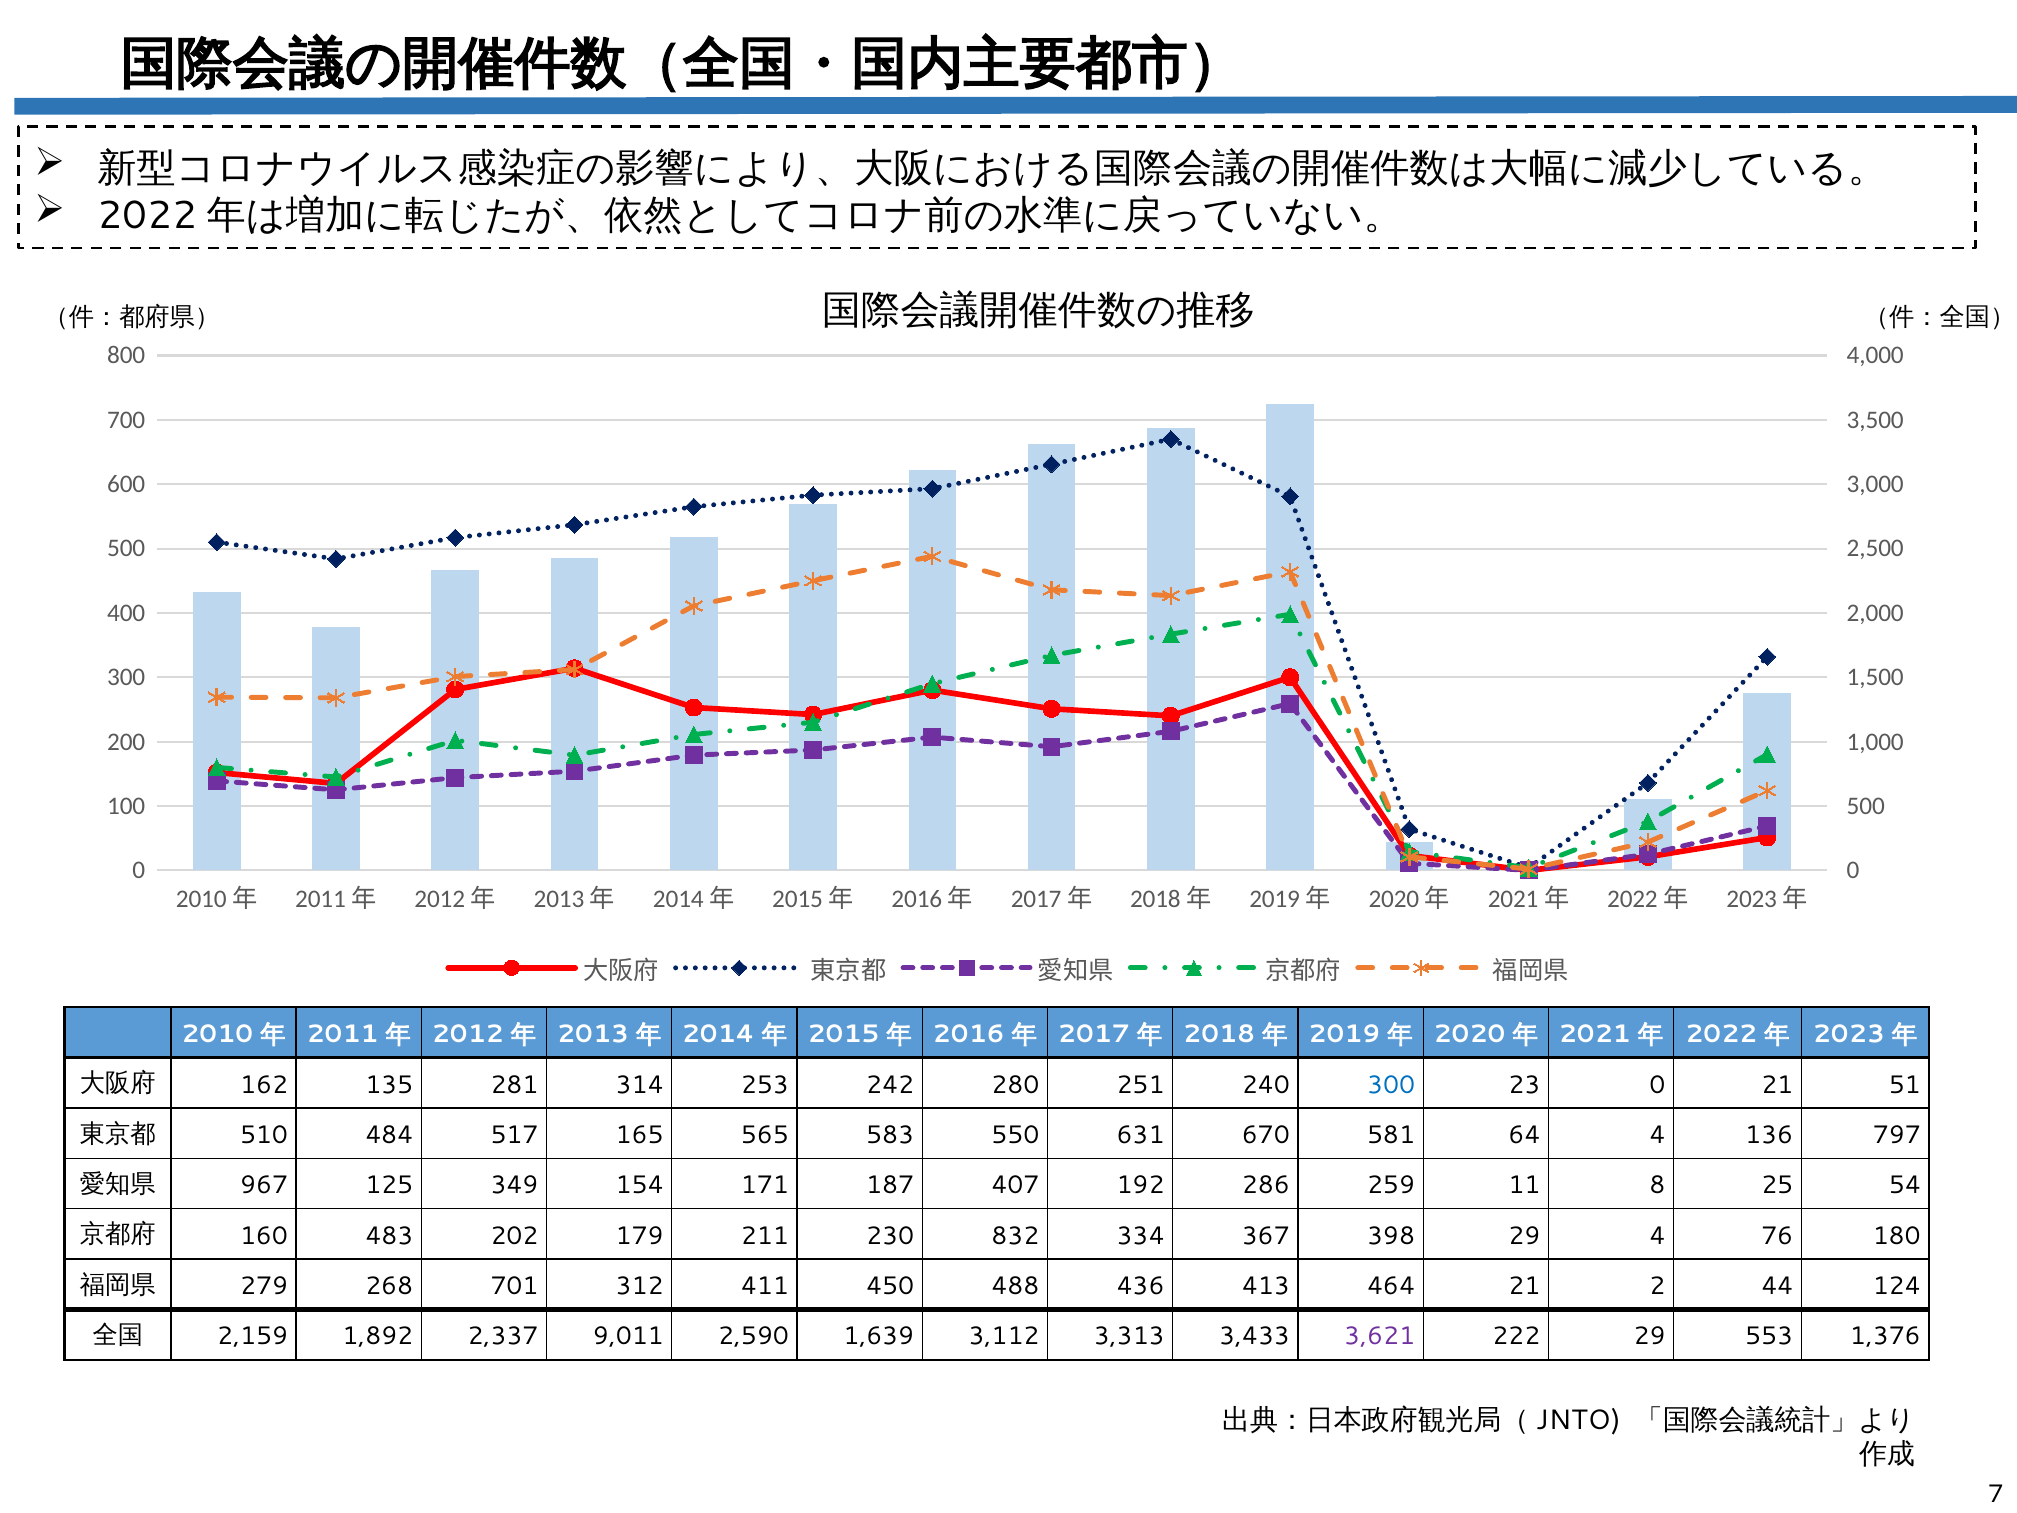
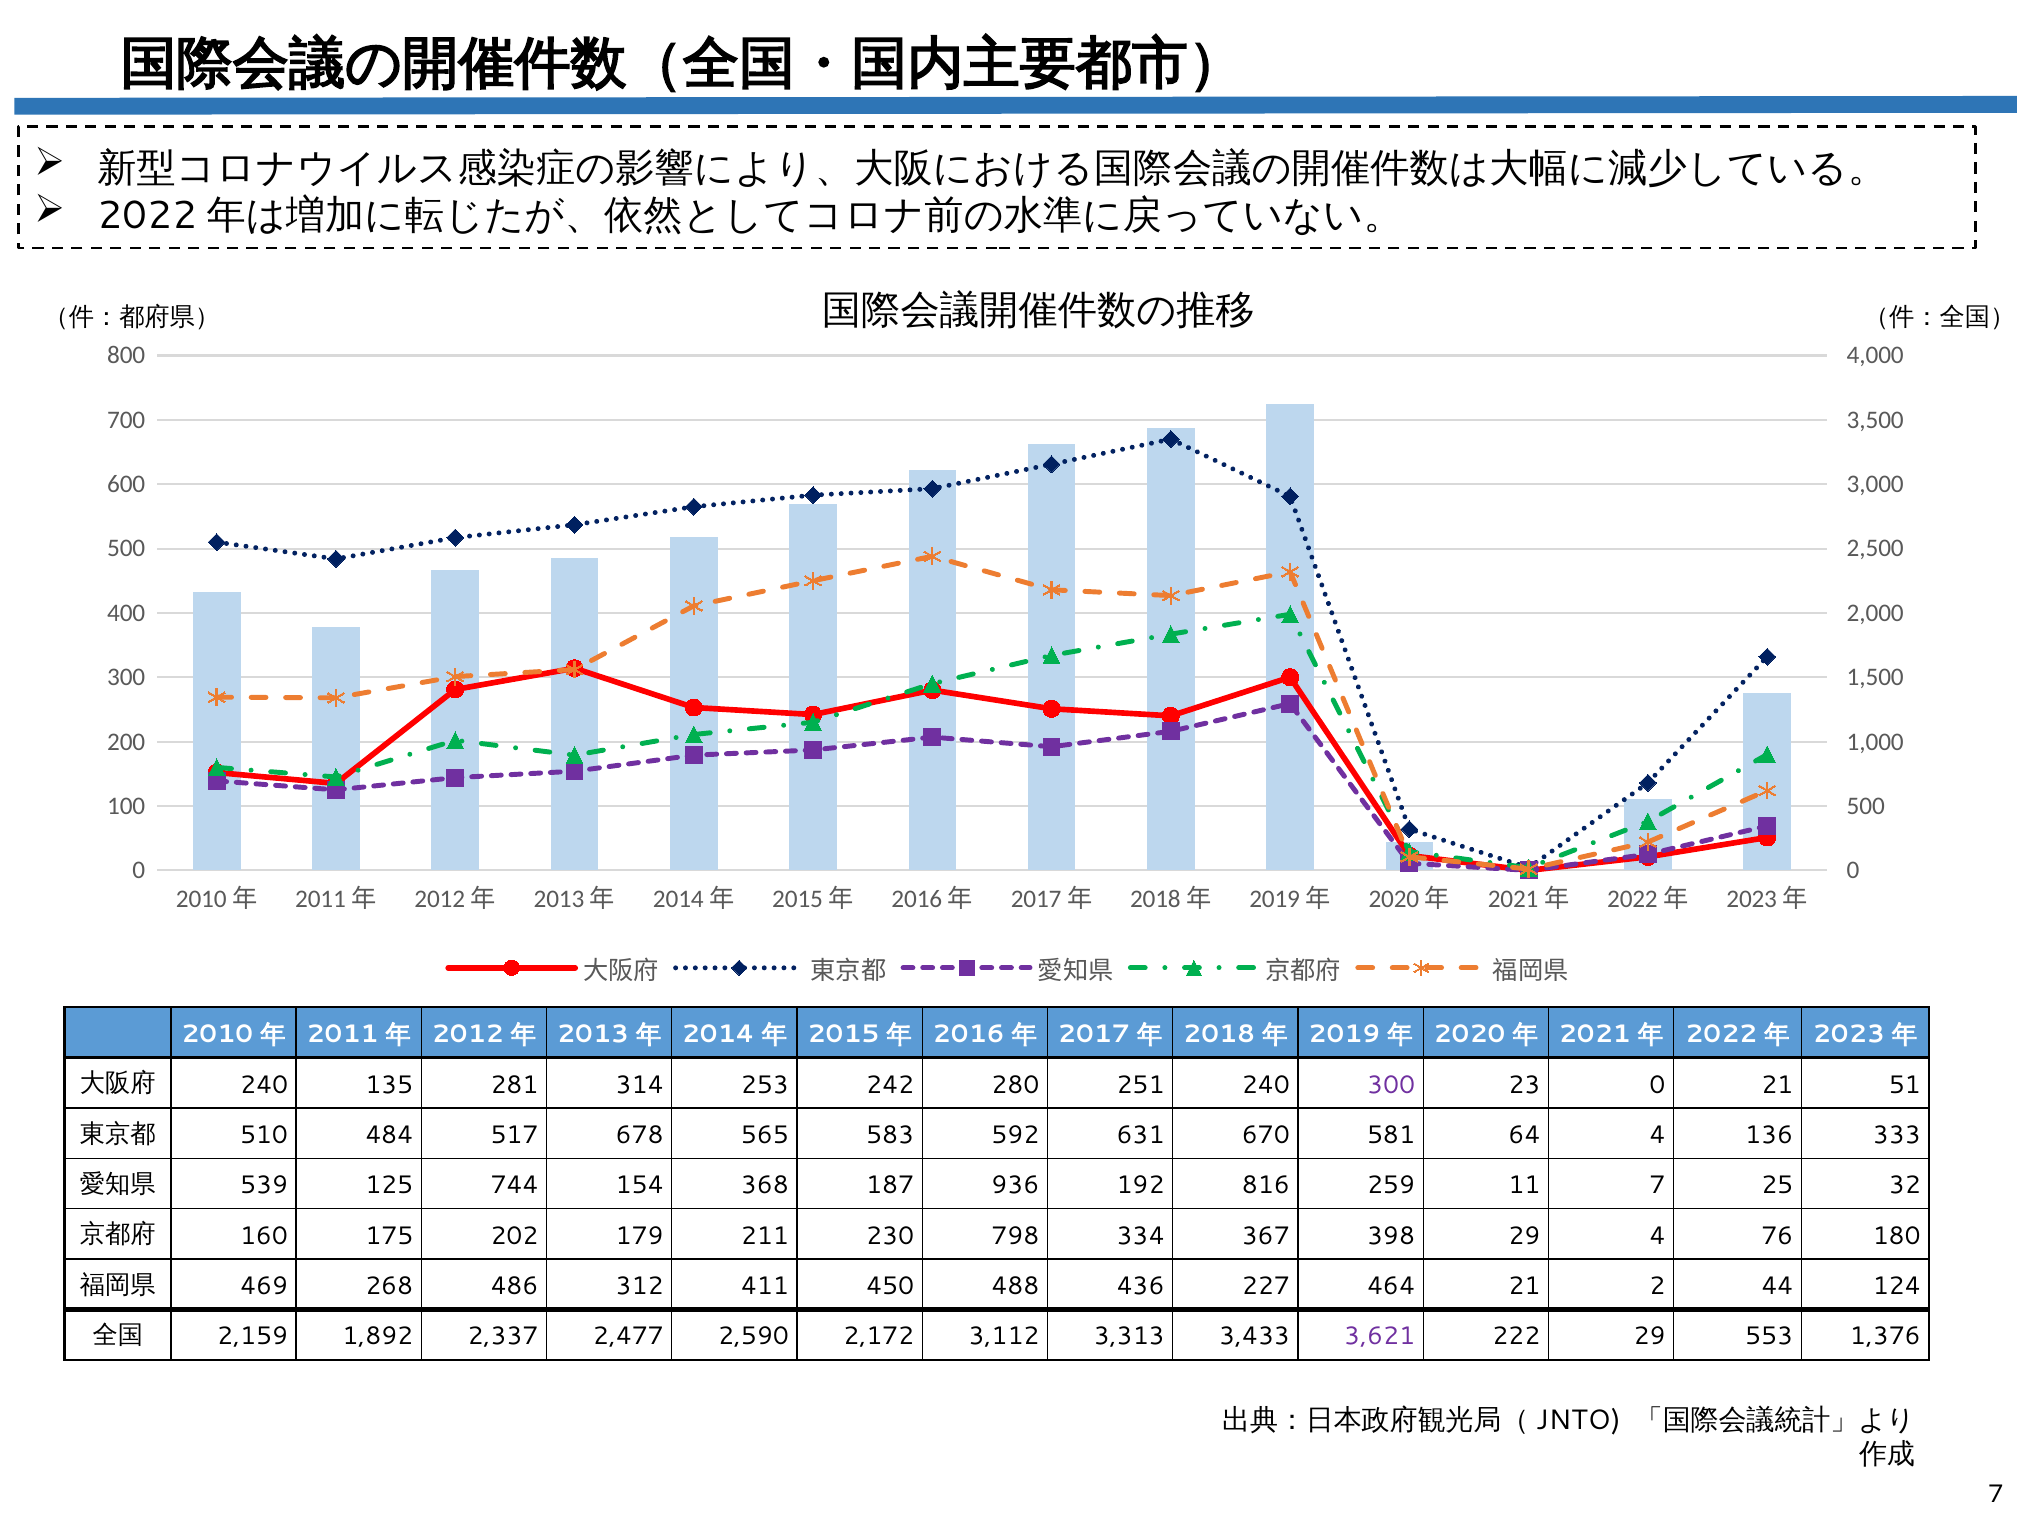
162: 162 -> 240 (264, 1085)
300 colour: blue -> purple (1391, 1085)
165: 165 -> 678 (640, 1135)
550: 550 -> 592 (1015, 1135)
797: 797 -> 333 (1897, 1135)
967: 967 -> 539 (264, 1185)
349: 349 -> 744 (515, 1185)
171: 171 -> 368 (765, 1185)
407: 407 -> 936 (1015, 1185)
286: 286 -> 816 (1266, 1185)
11 8: 8 -> 7 (1657, 1185)
54: 54 -> 32 (1905, 1185)
483: 483 -> 175 (389, 1236)
832: 832 -> 798 (1015, 1236)
279: 279 -> 469 (264, 1286)
701: 701 -> 486 (515, 1286)
413: 413 -> 227 (1266, 1286)
9,011: 9,011 -> 2,477 (628, 1336)
1,639: 1,639 -> 2,172 (879, 1336)
